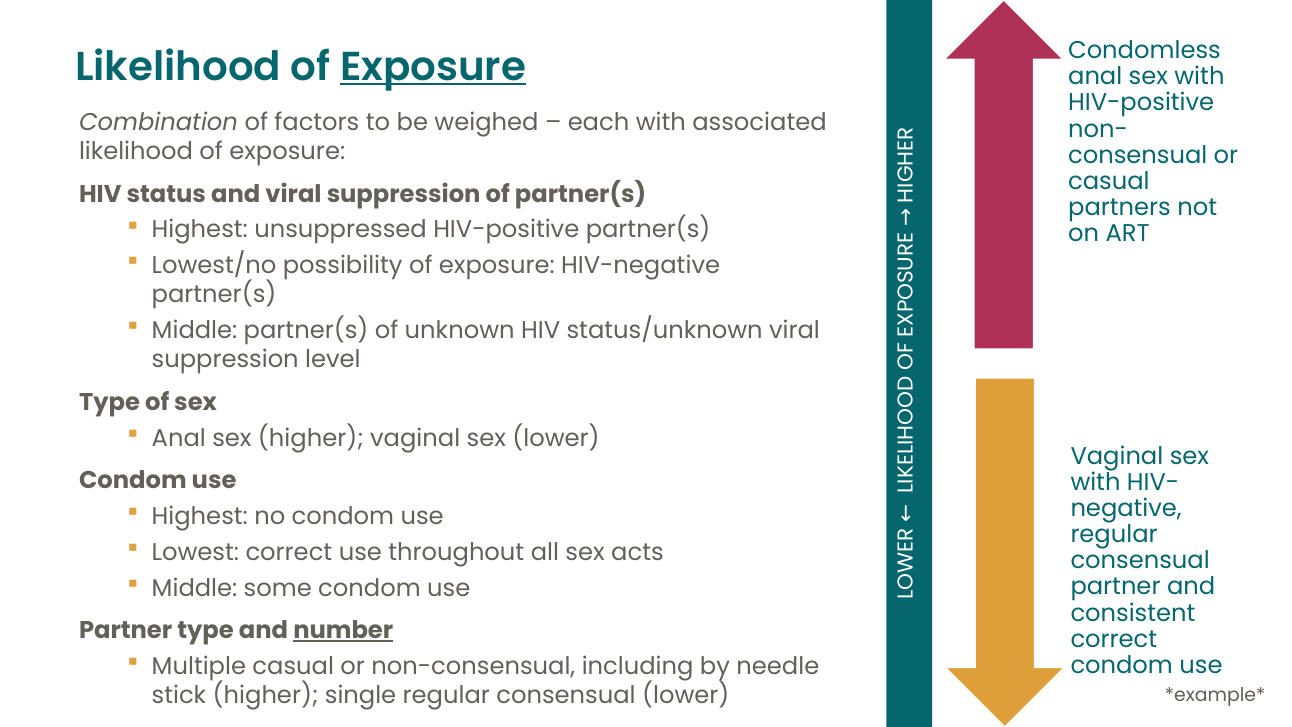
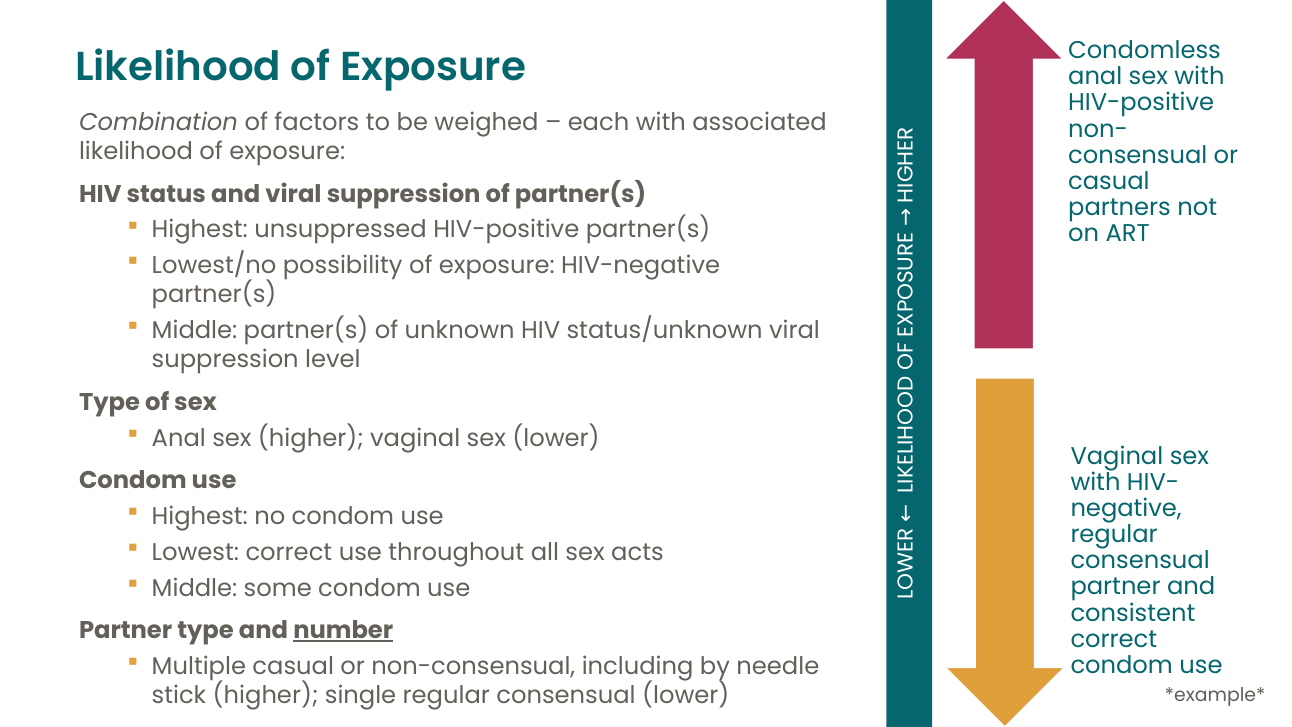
Exposure underline: present -> none (433, 67)
